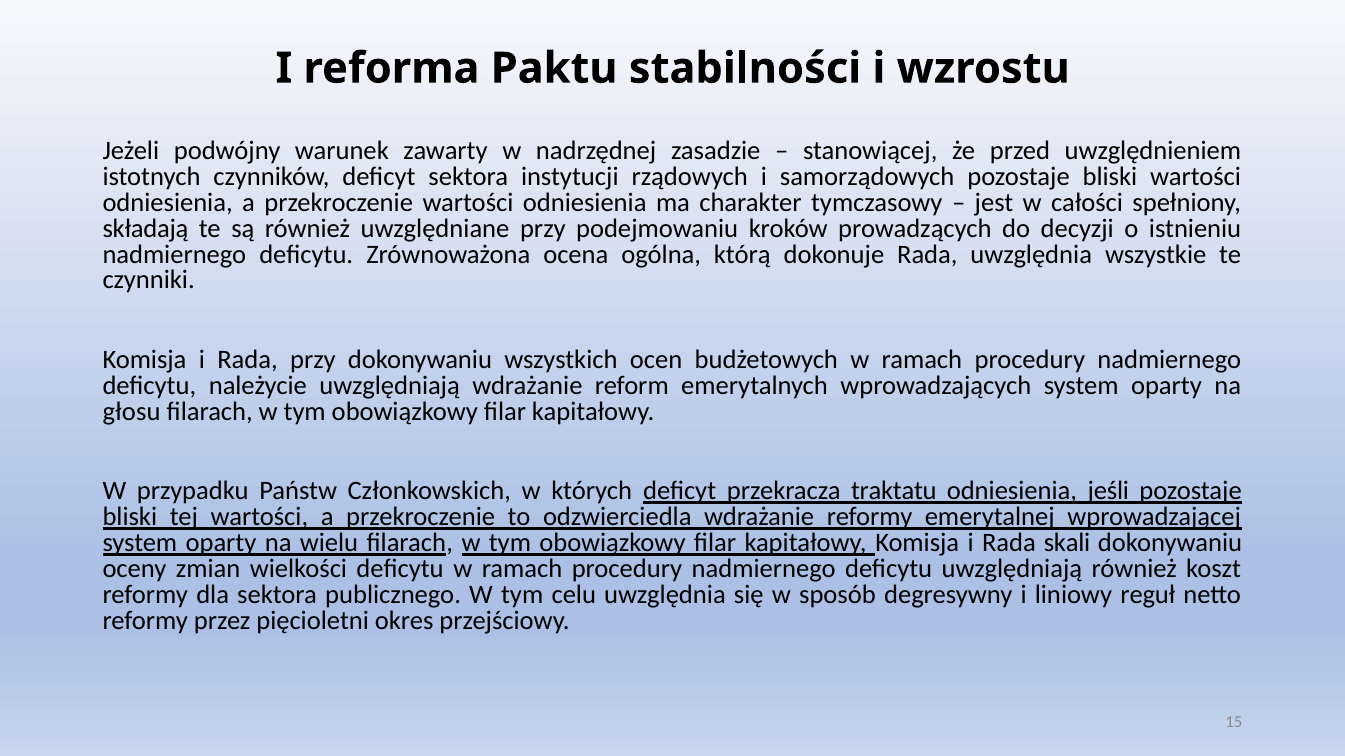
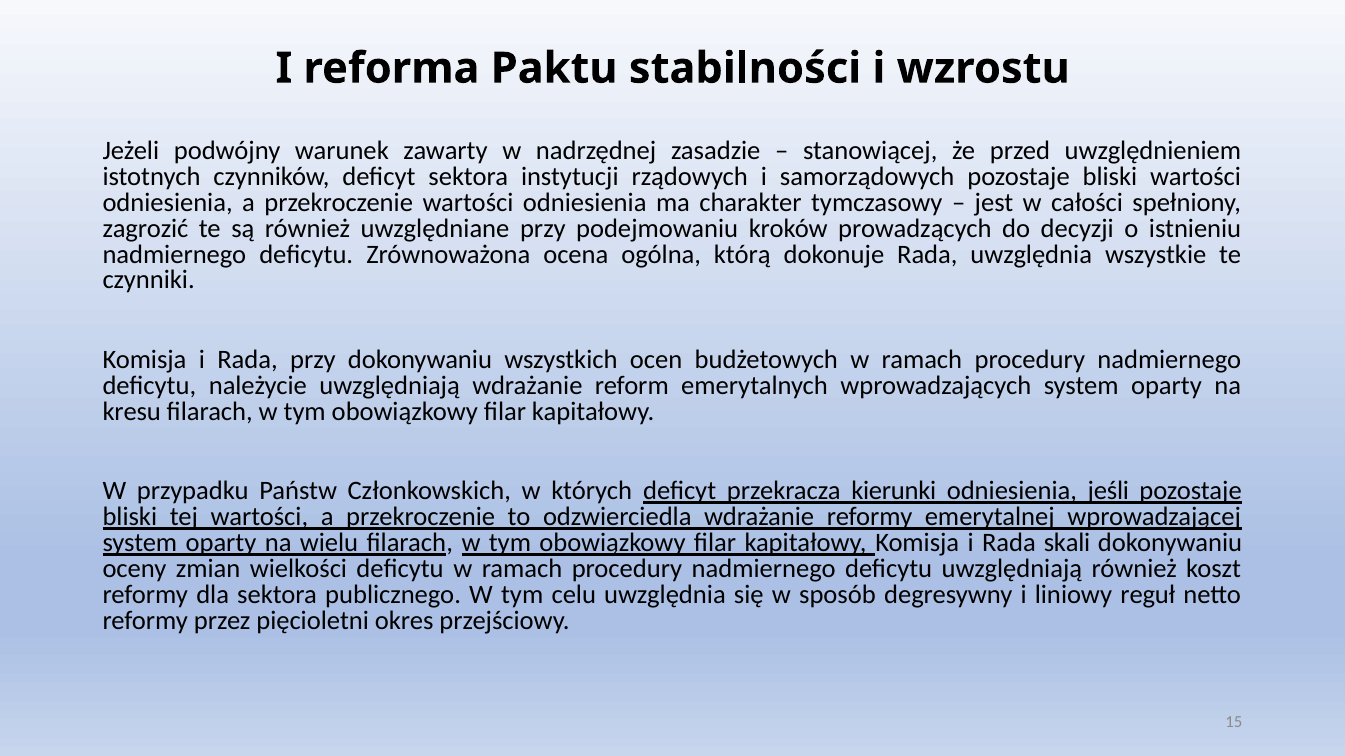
składają: składają -> zagrozić (145, 229)
głosu: głosu -> kresu (132, 412)
traktatu: traktatu -> kierunki (894, 492)
